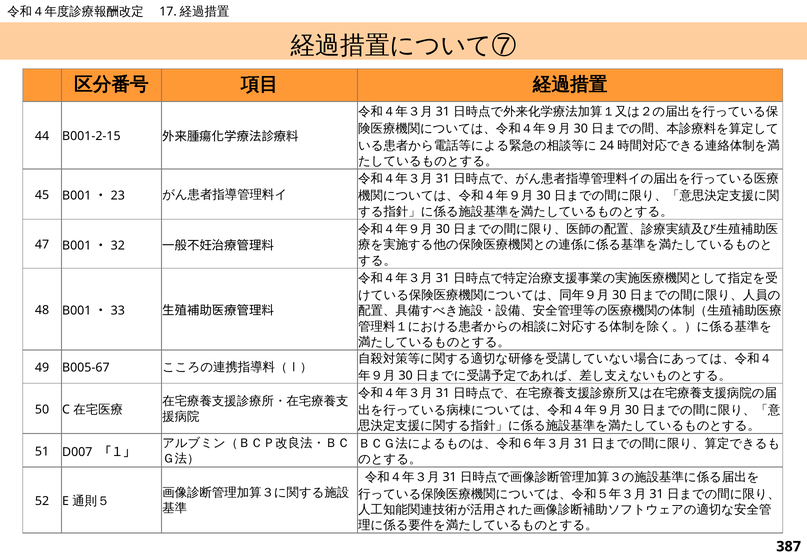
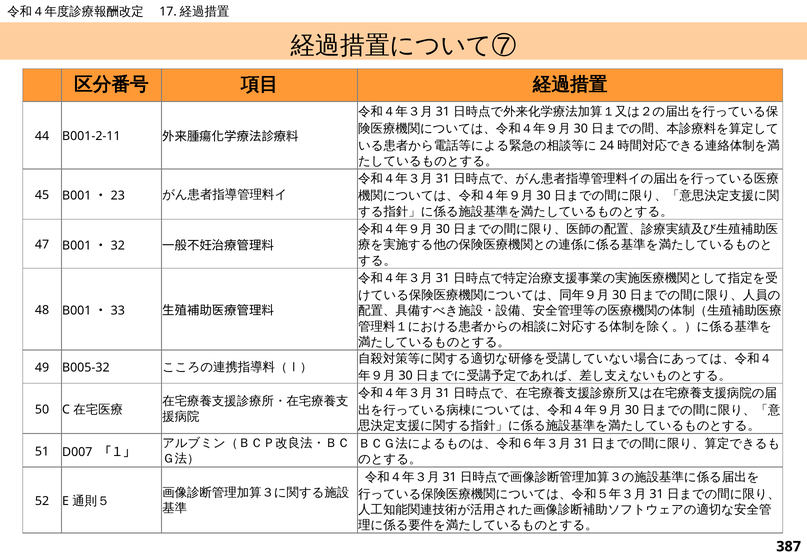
B001-2-15: B001-2-15 -> B001-2-11 (91, 137)
B005-67: B005-67 -> B005-32 (86, 368)
